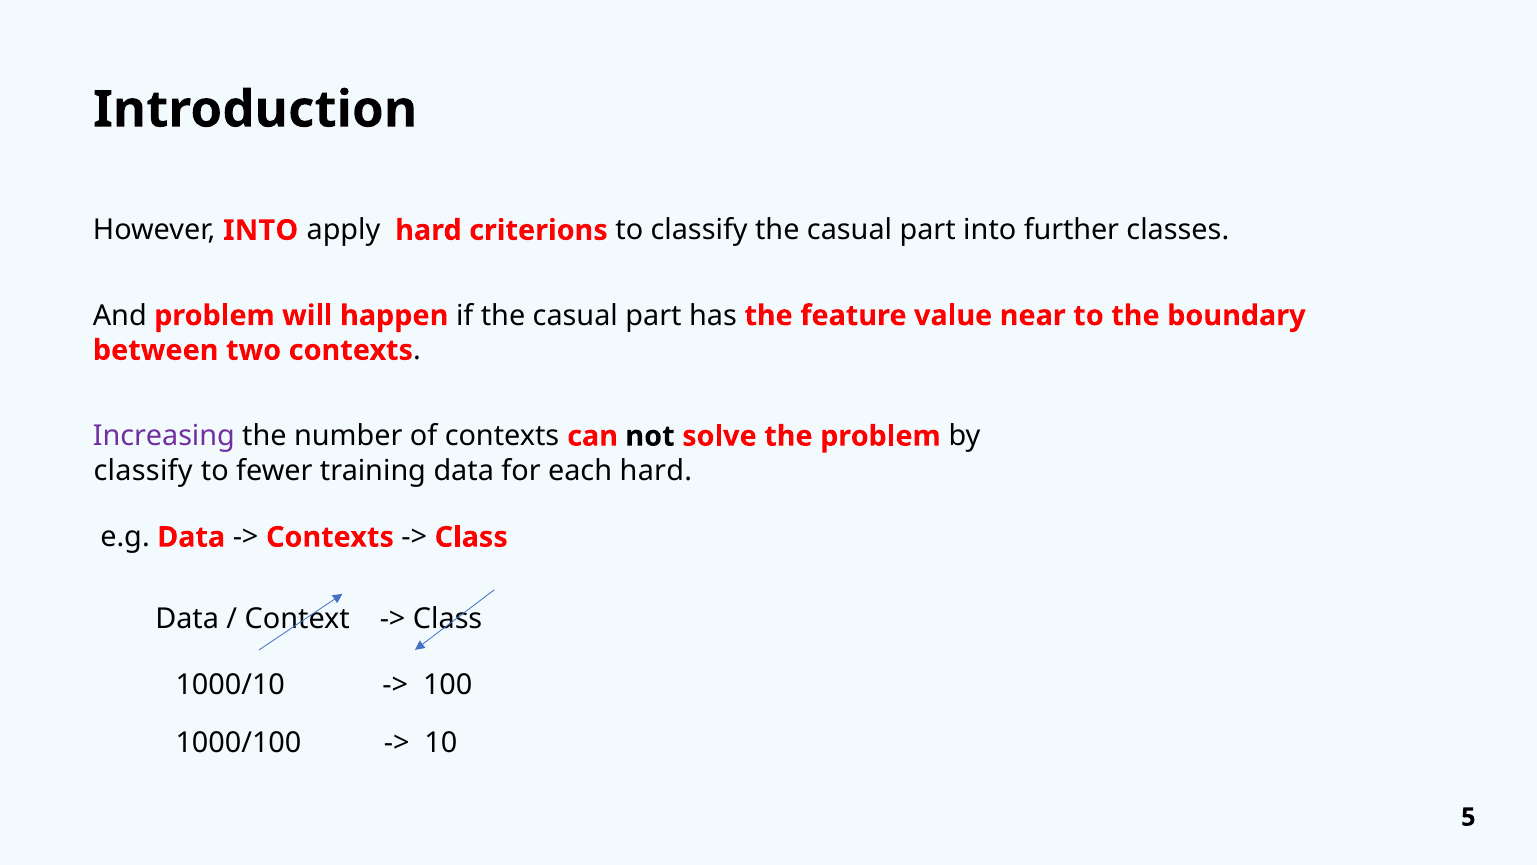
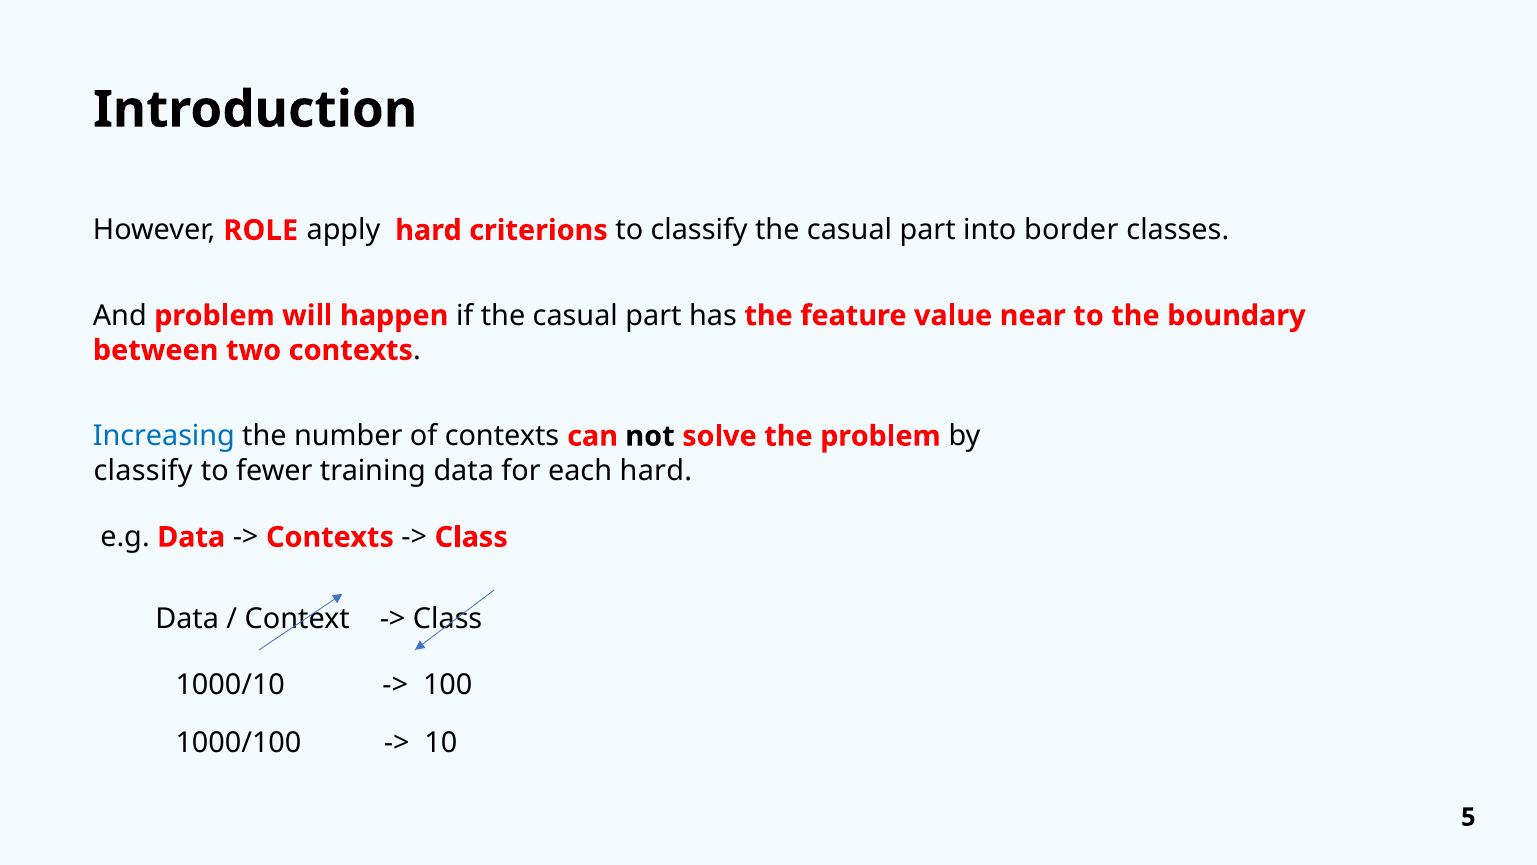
However INTO: INTO -> ROLE (261, 230)
further: further -> border (1071, 230)
Increasing colour: purple -> blue (164, 436)
